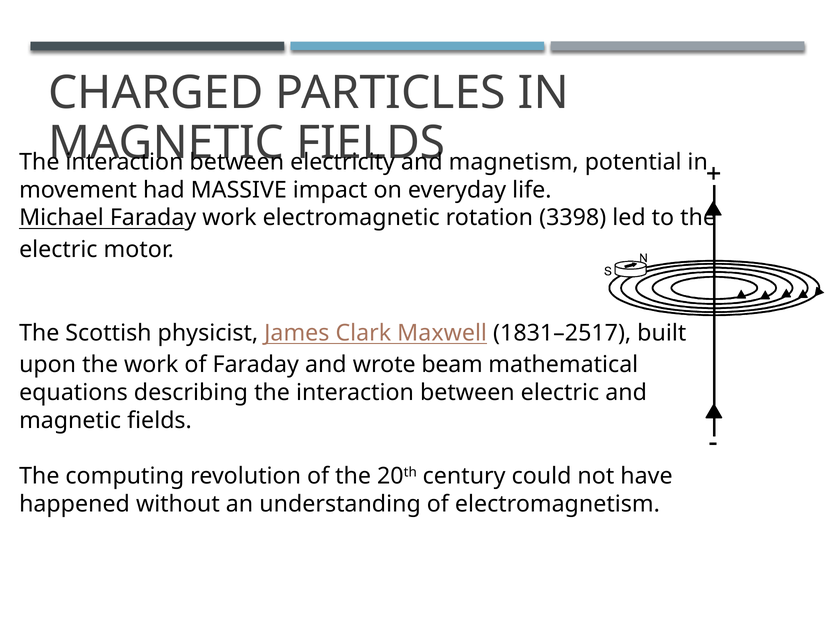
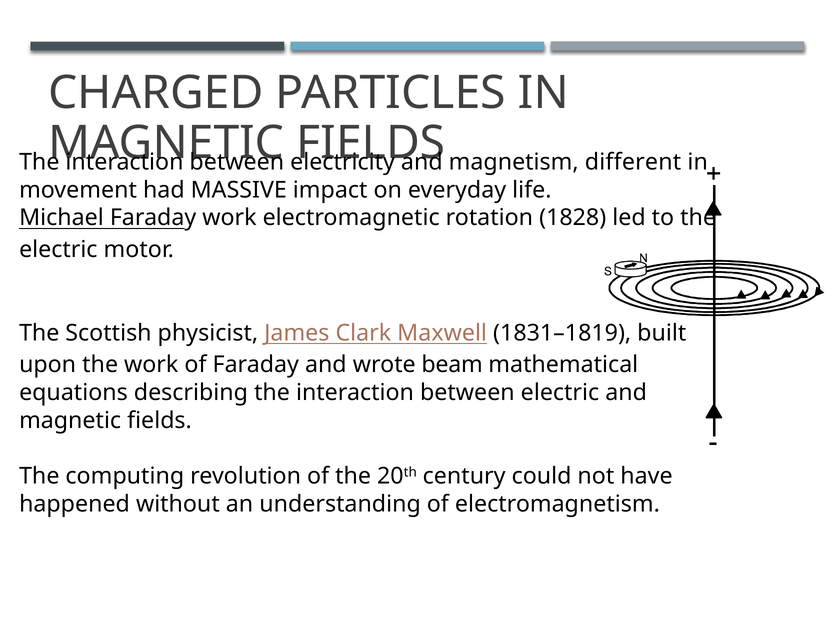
potential: potential -> different (633, 162)
3398: 3398 -> 1828 (573, 218)
1831–2517: 1831–2517 -> 1831–1819 (562, 333)
